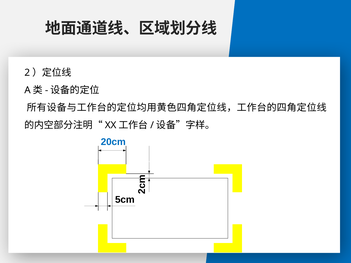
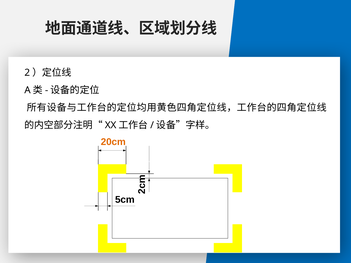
20cm colour: blue -> orange (113, 142)
